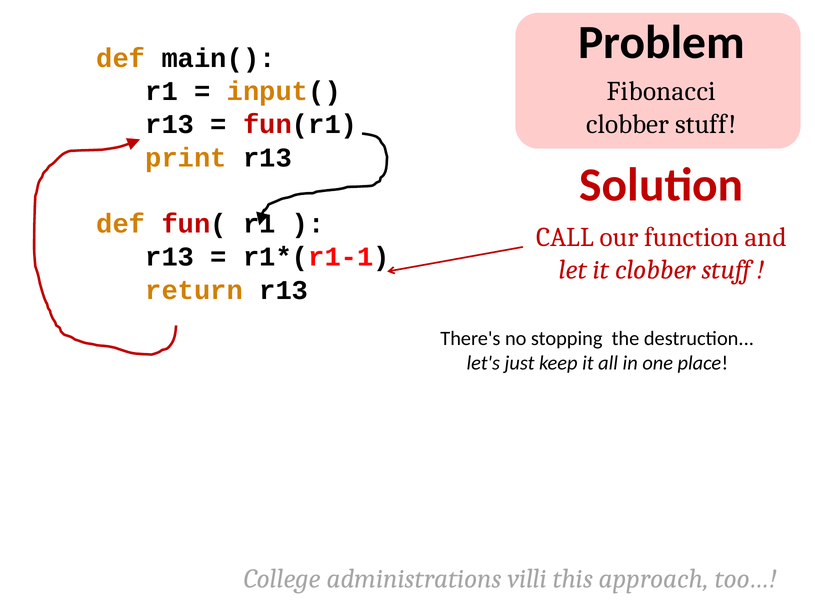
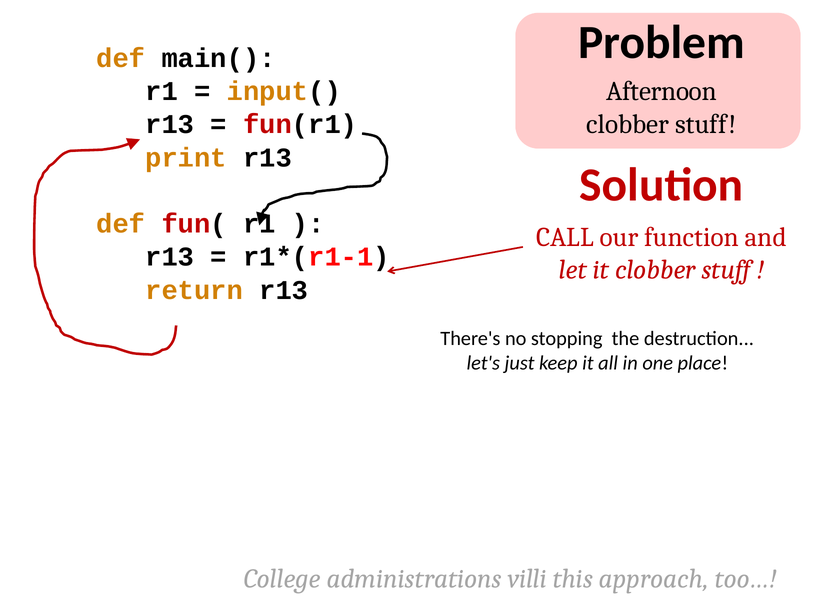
Fibonacci: Fibonacci -> Afternoon (662, 91)
